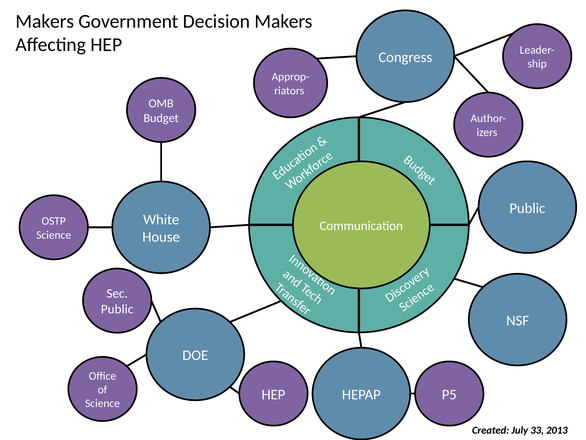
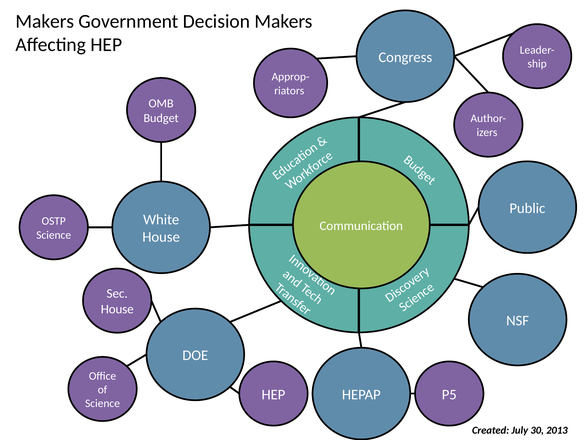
Public: Public -> House (117, 309)
33: 33 -> 30 (537, 430)
